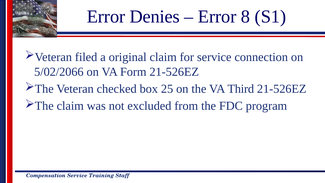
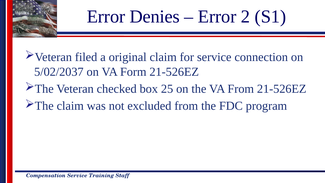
8: 8 -> 2 (246, 17)
5/02/2066: 5/02/2066 -> 5/02/2037 (59, 72)
VA Third: Third -> From (241, 89)
